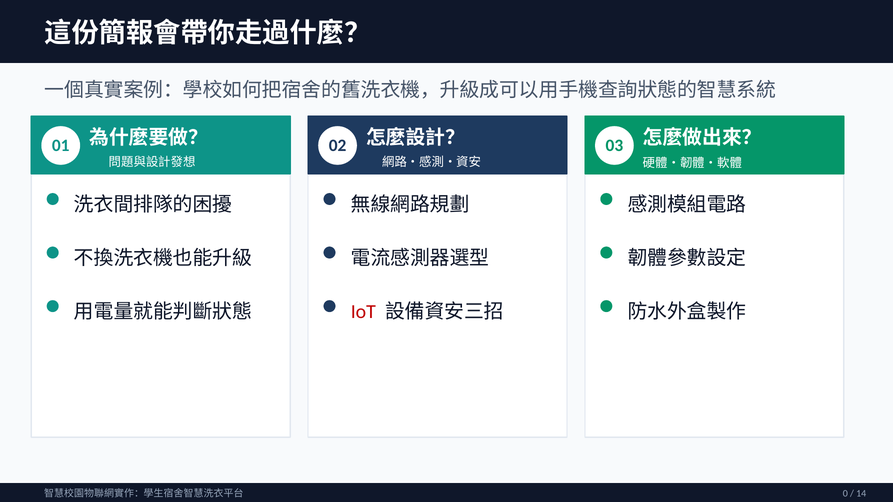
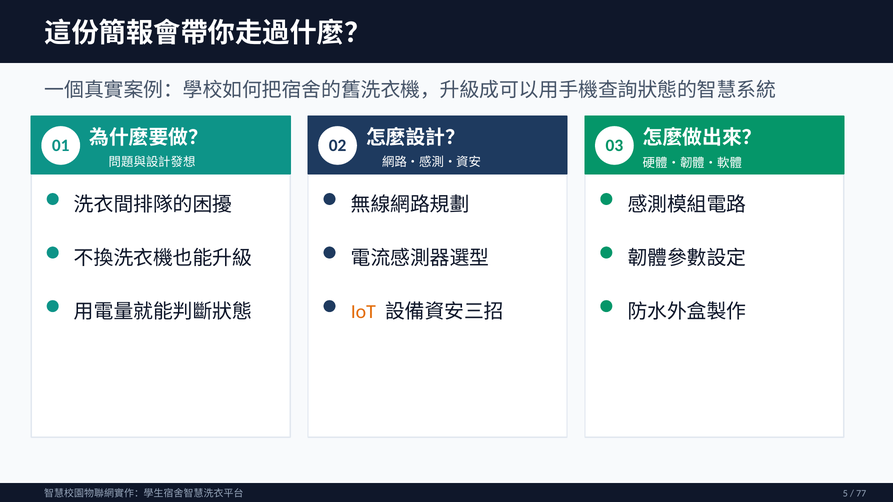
IoT colour: red -> orange (363, 312)
0: 0 -> 5 (845, 494)
14: 14 -> 77 (861, 494)
